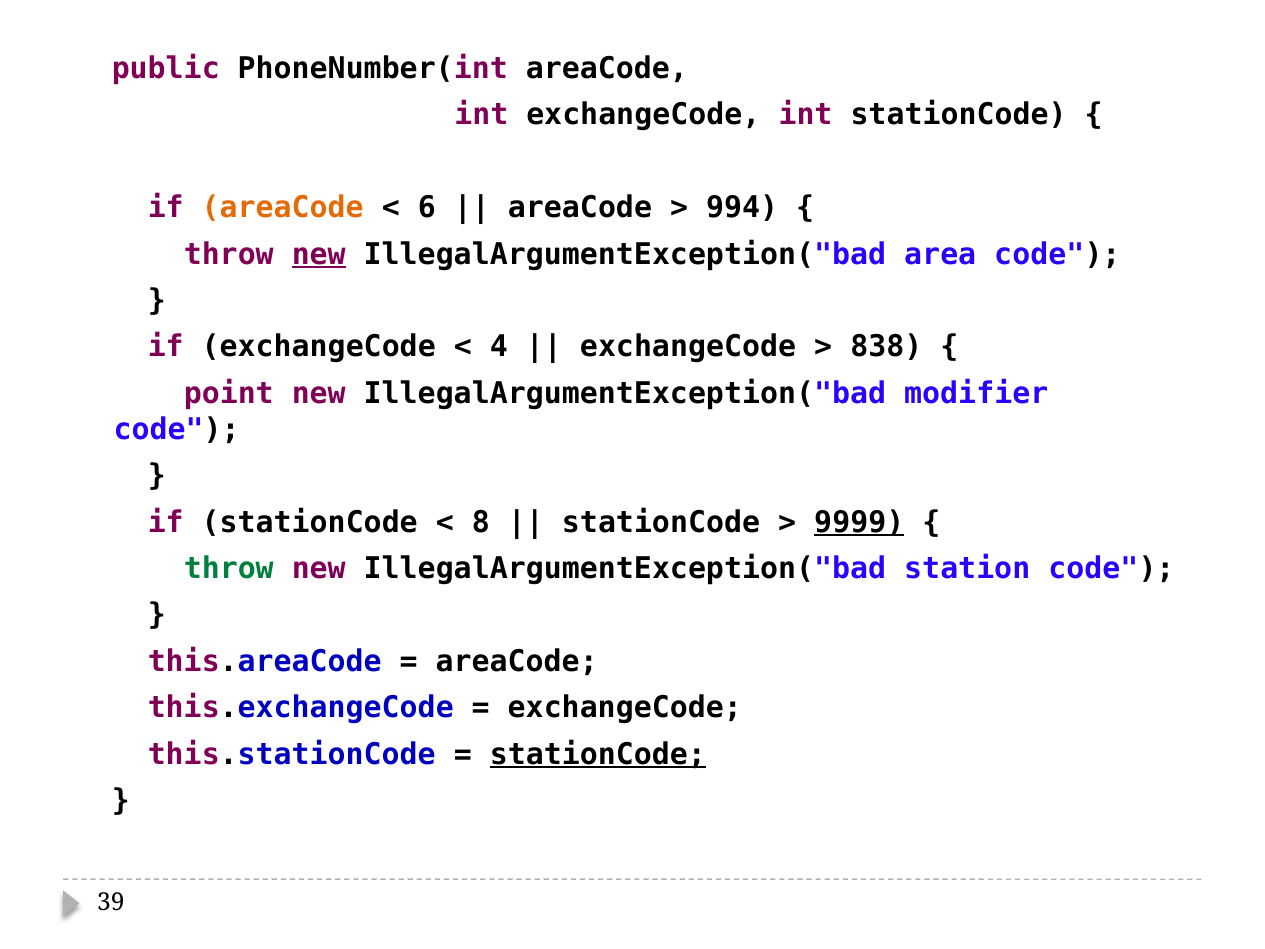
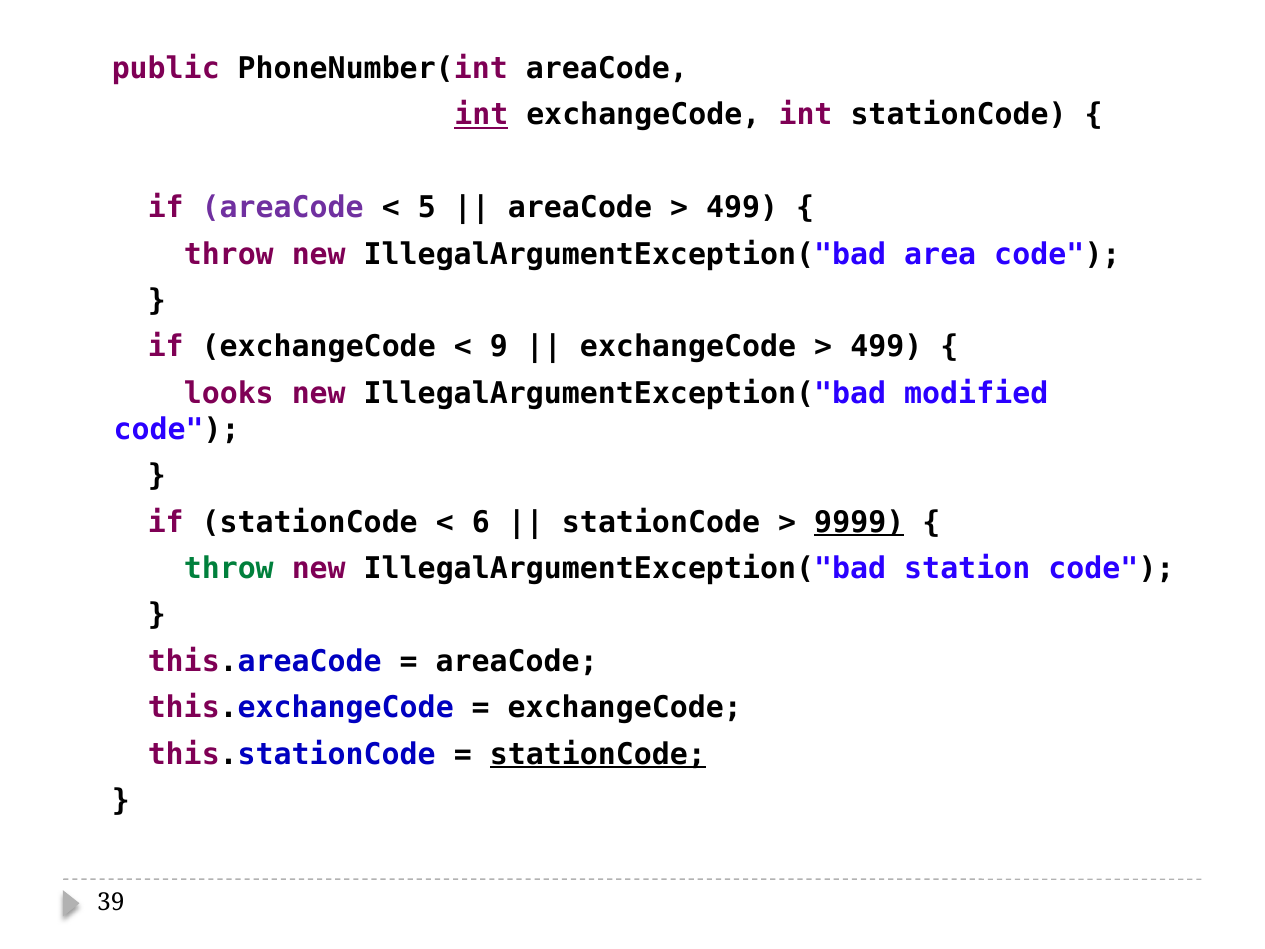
int underline: none -> present (481, 115)
areaCode colour: orange -> purple (283, 208)
6: 6 -> 5 (427, 208)
994: 994 -> 499 (742, 208)
new underline: present -> none (319, 254)
4: 4 -> 9 (499, 347)
838: 838 -> 499 (886, 347)
point: point -> looks (229, 393)
modifier: modifier -> modified (976, 393)
8: 8 -> 6 (481, 522)
